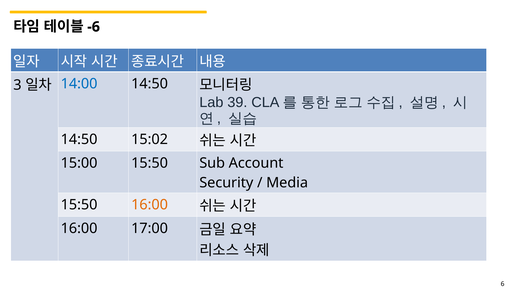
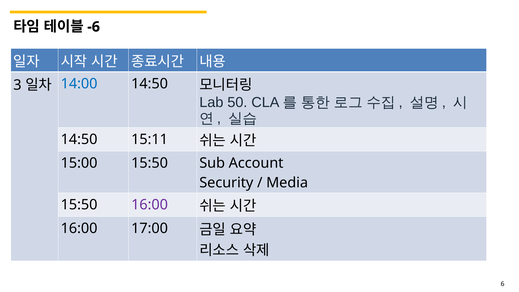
39: 39 -> 50 (237, 102)
15:02: 15:02 -> 15:11 (150, 140)
16:00 colour: orange -> purple (150, 205)
